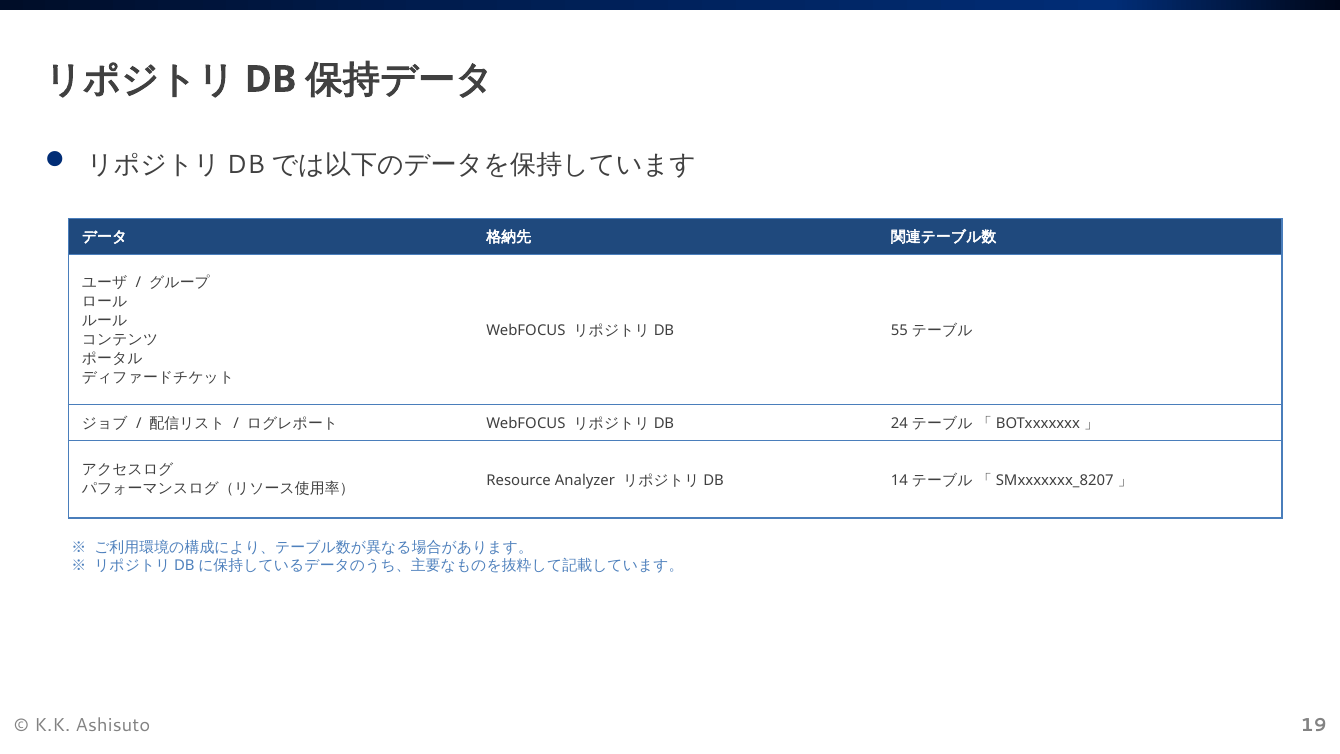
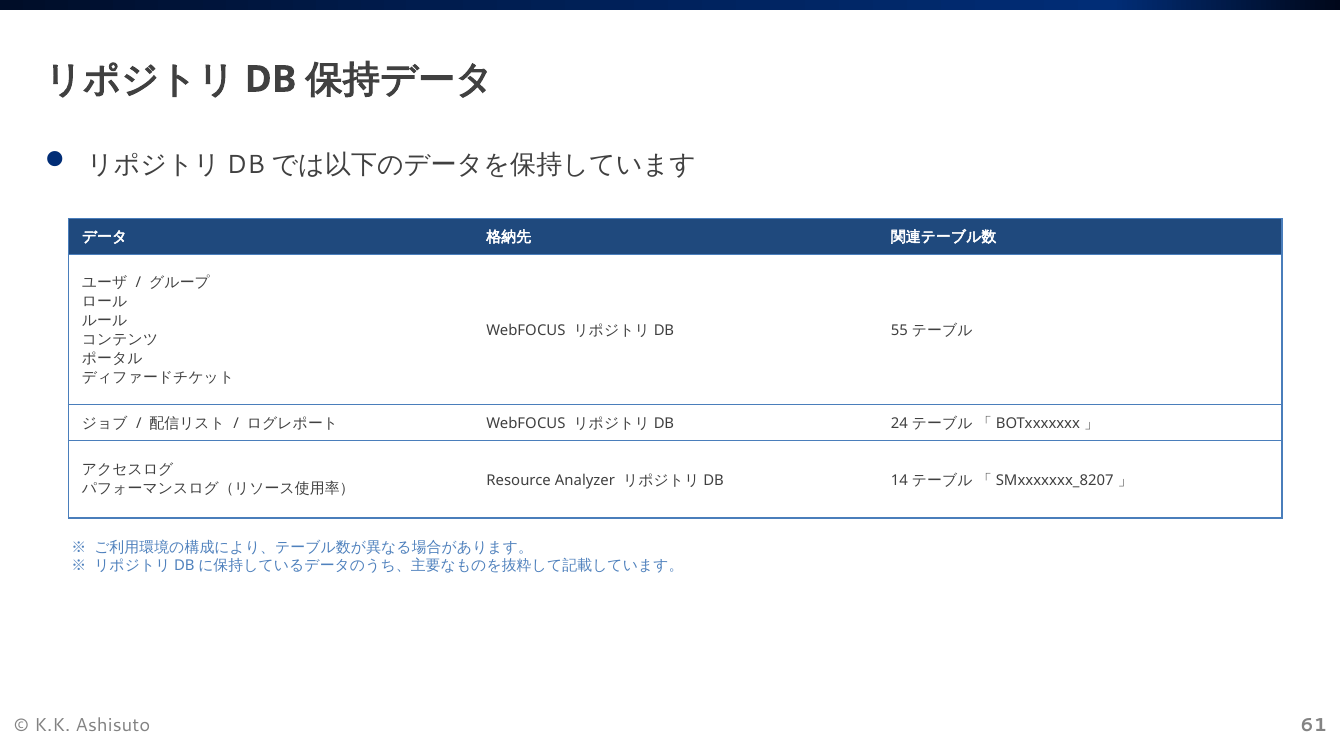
19: 19 -> 61 (1314, 725)
